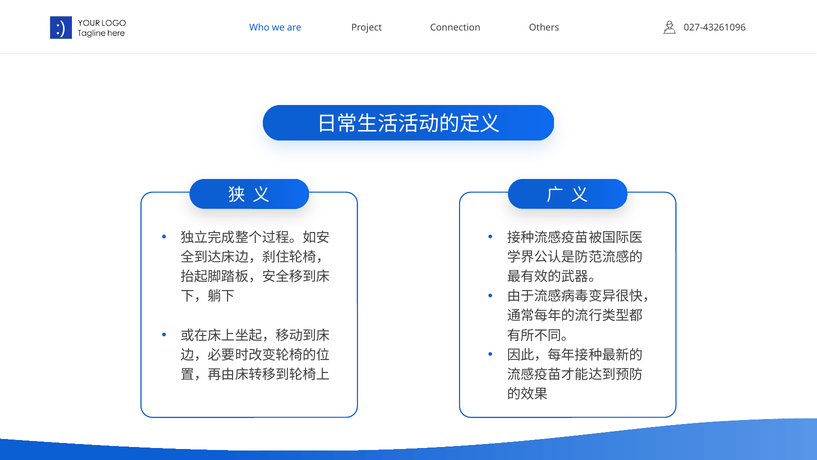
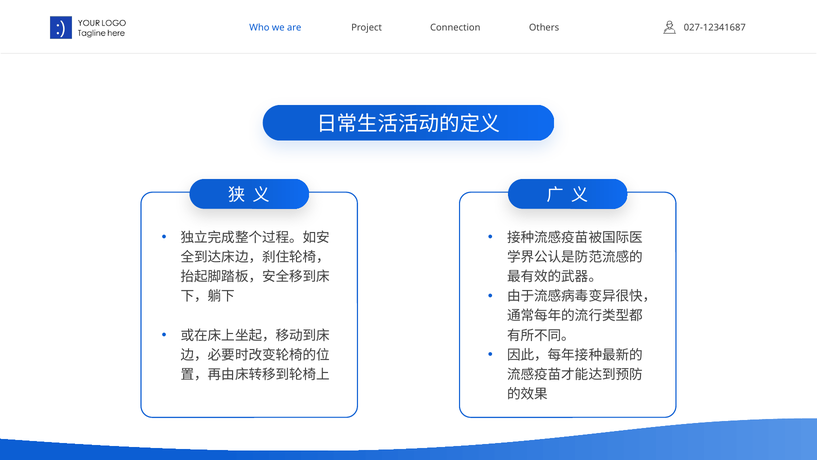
027-43261096: 027-43261096 -> 027-12341687 (715, 28)
